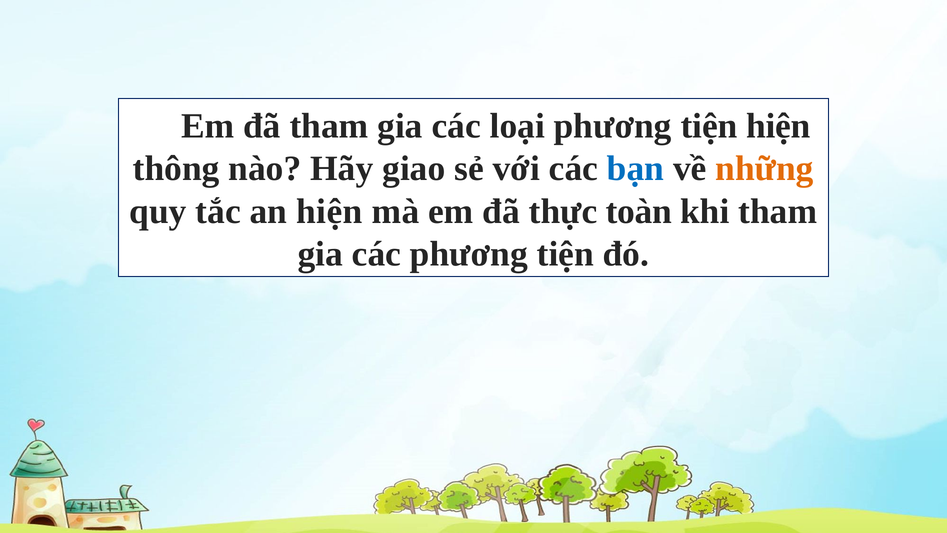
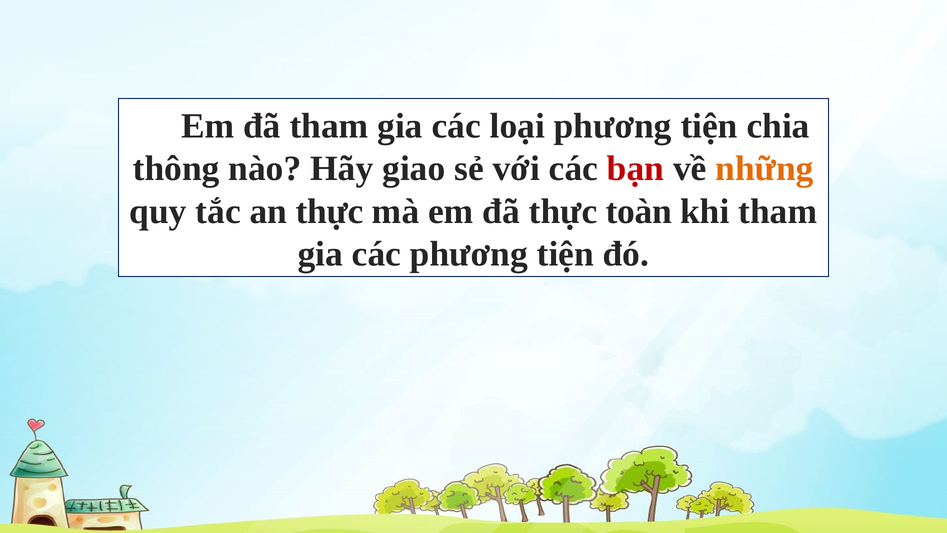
tiện hiện: hiện -> chia (778, 126)
bạn colour: blue -> red (636, 169)
an hiện: hiện -> thực (330, 211)
